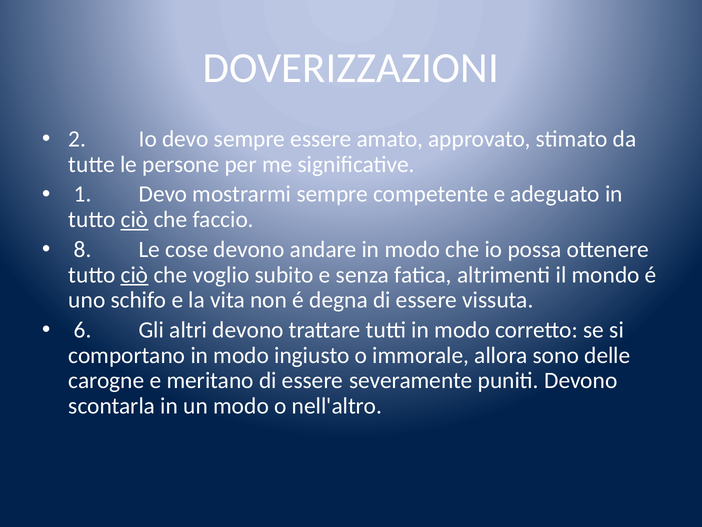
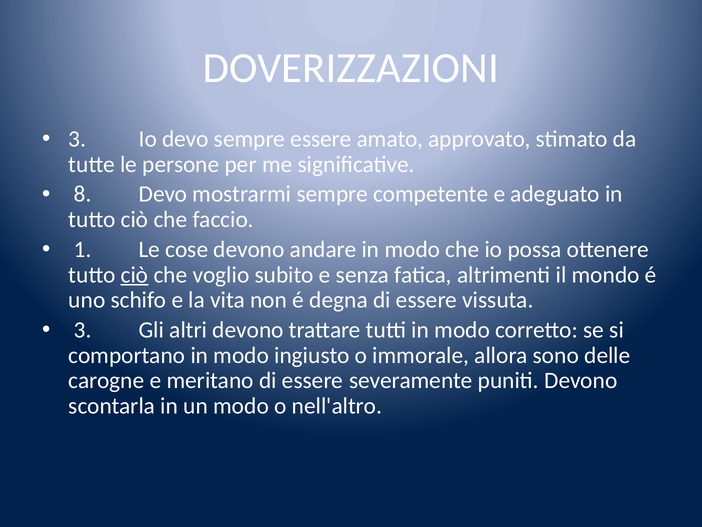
2: 2 -> 3 (77, 139)
1: 1 -> 8 (83, 194)
ciò underline: present -> none (135, 219)
8: 8 -> 1 (83, 249)
6: 6 -> 3 (83, 330)
